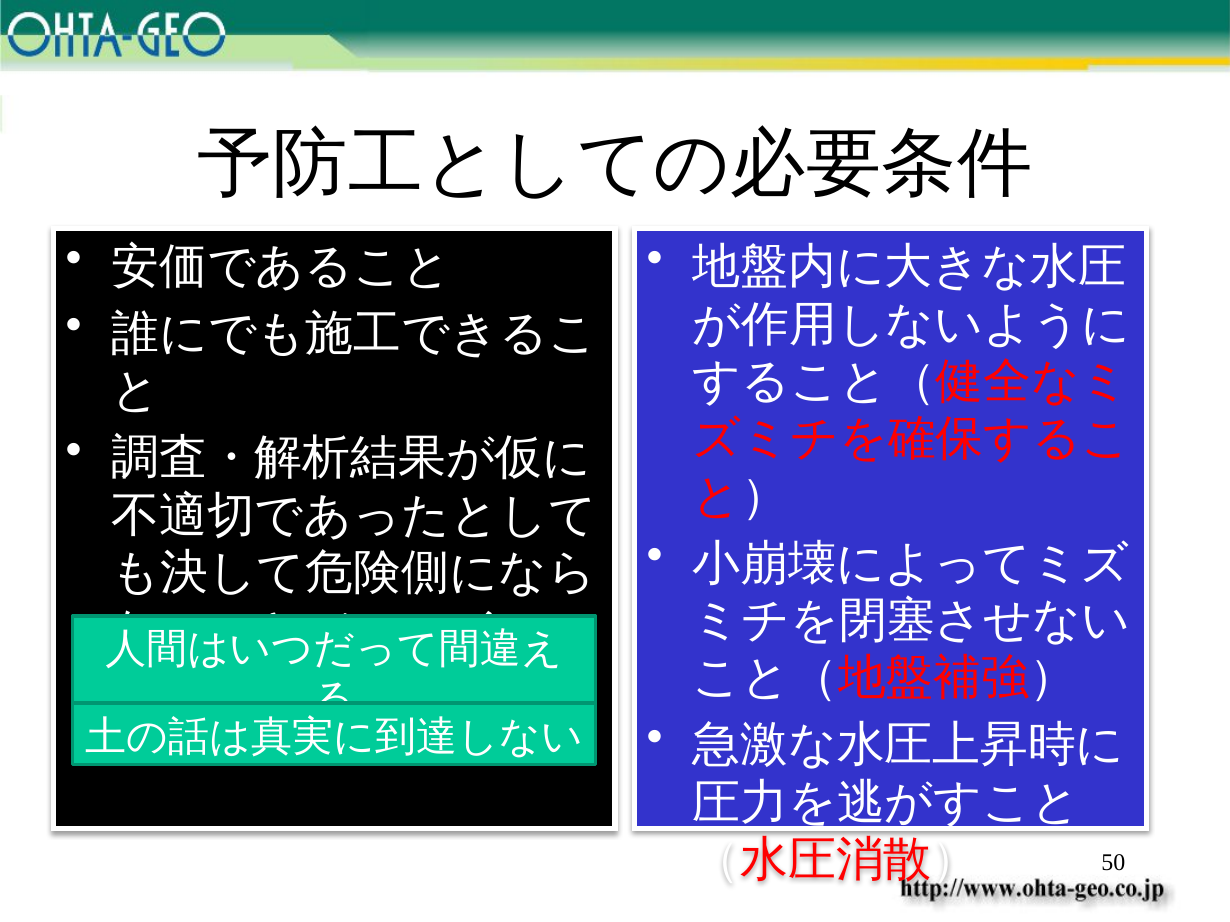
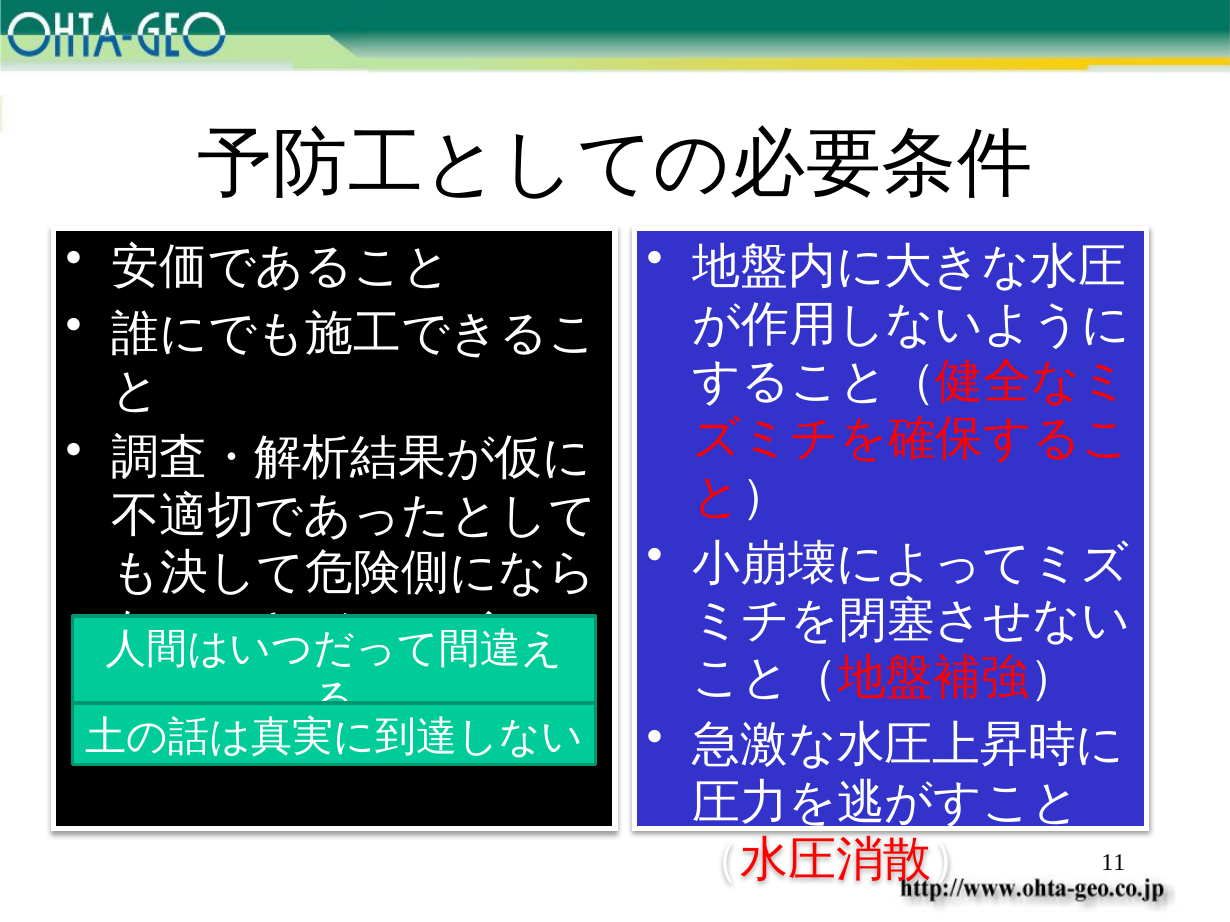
50: 50 -> 11 (1113, 863)
